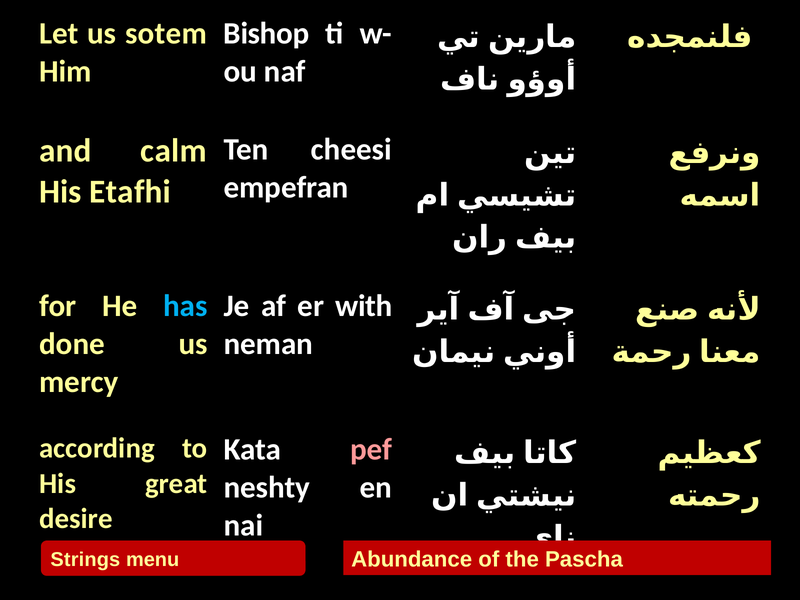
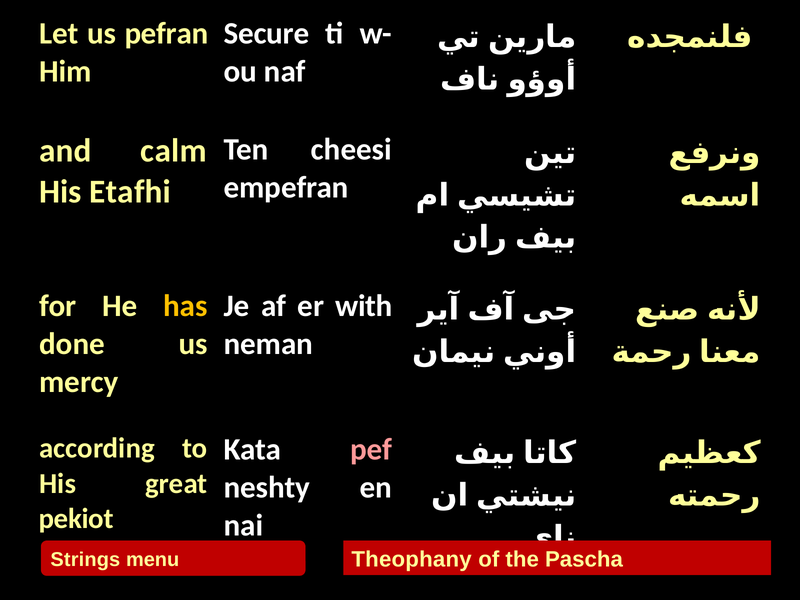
sotem: sotem -> pefran (166, 34)
Bishop: Bishop -> Secure (266, 34)
has colour: light blue -> yellow (185, 306)
desire: desire -> pekiot (76, 519)
Abundance: Abundance -> Theophany (412, 559)
